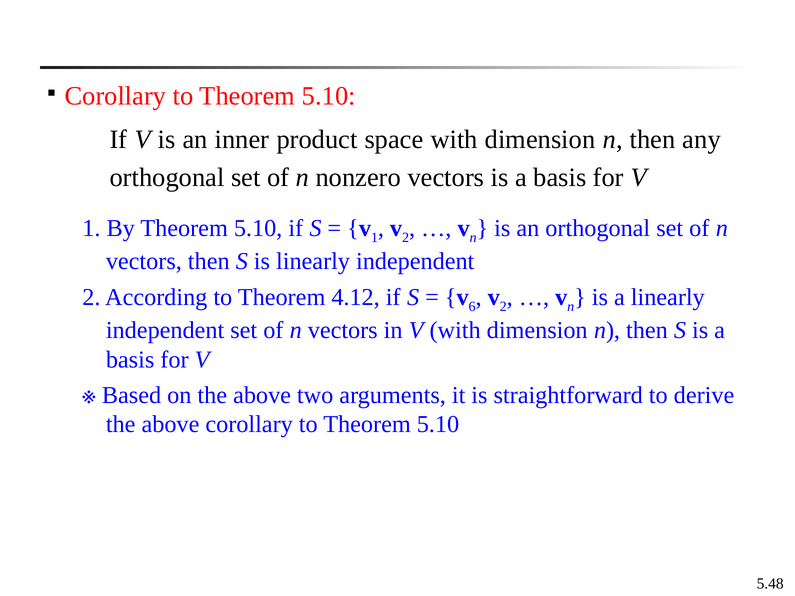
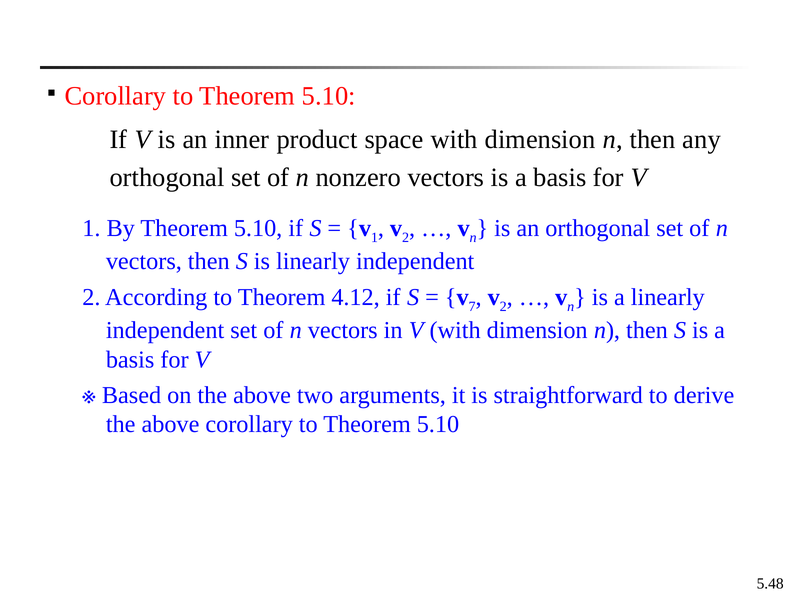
6: 6 -> 7 (472, 307)
